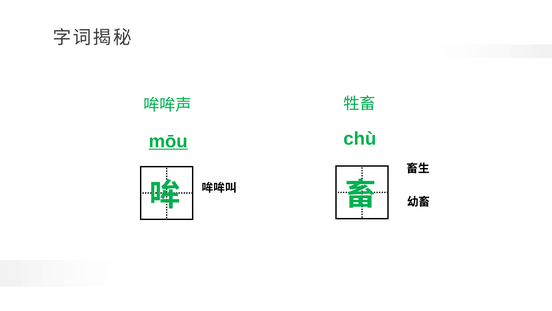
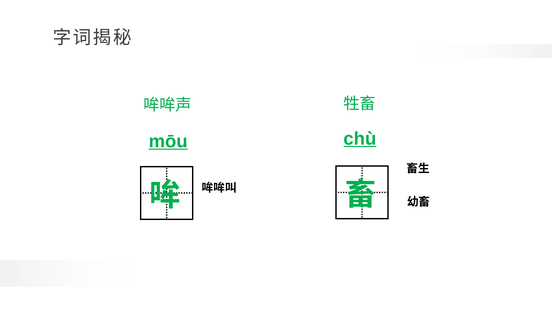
chù underline: none -> present (360, 138)
